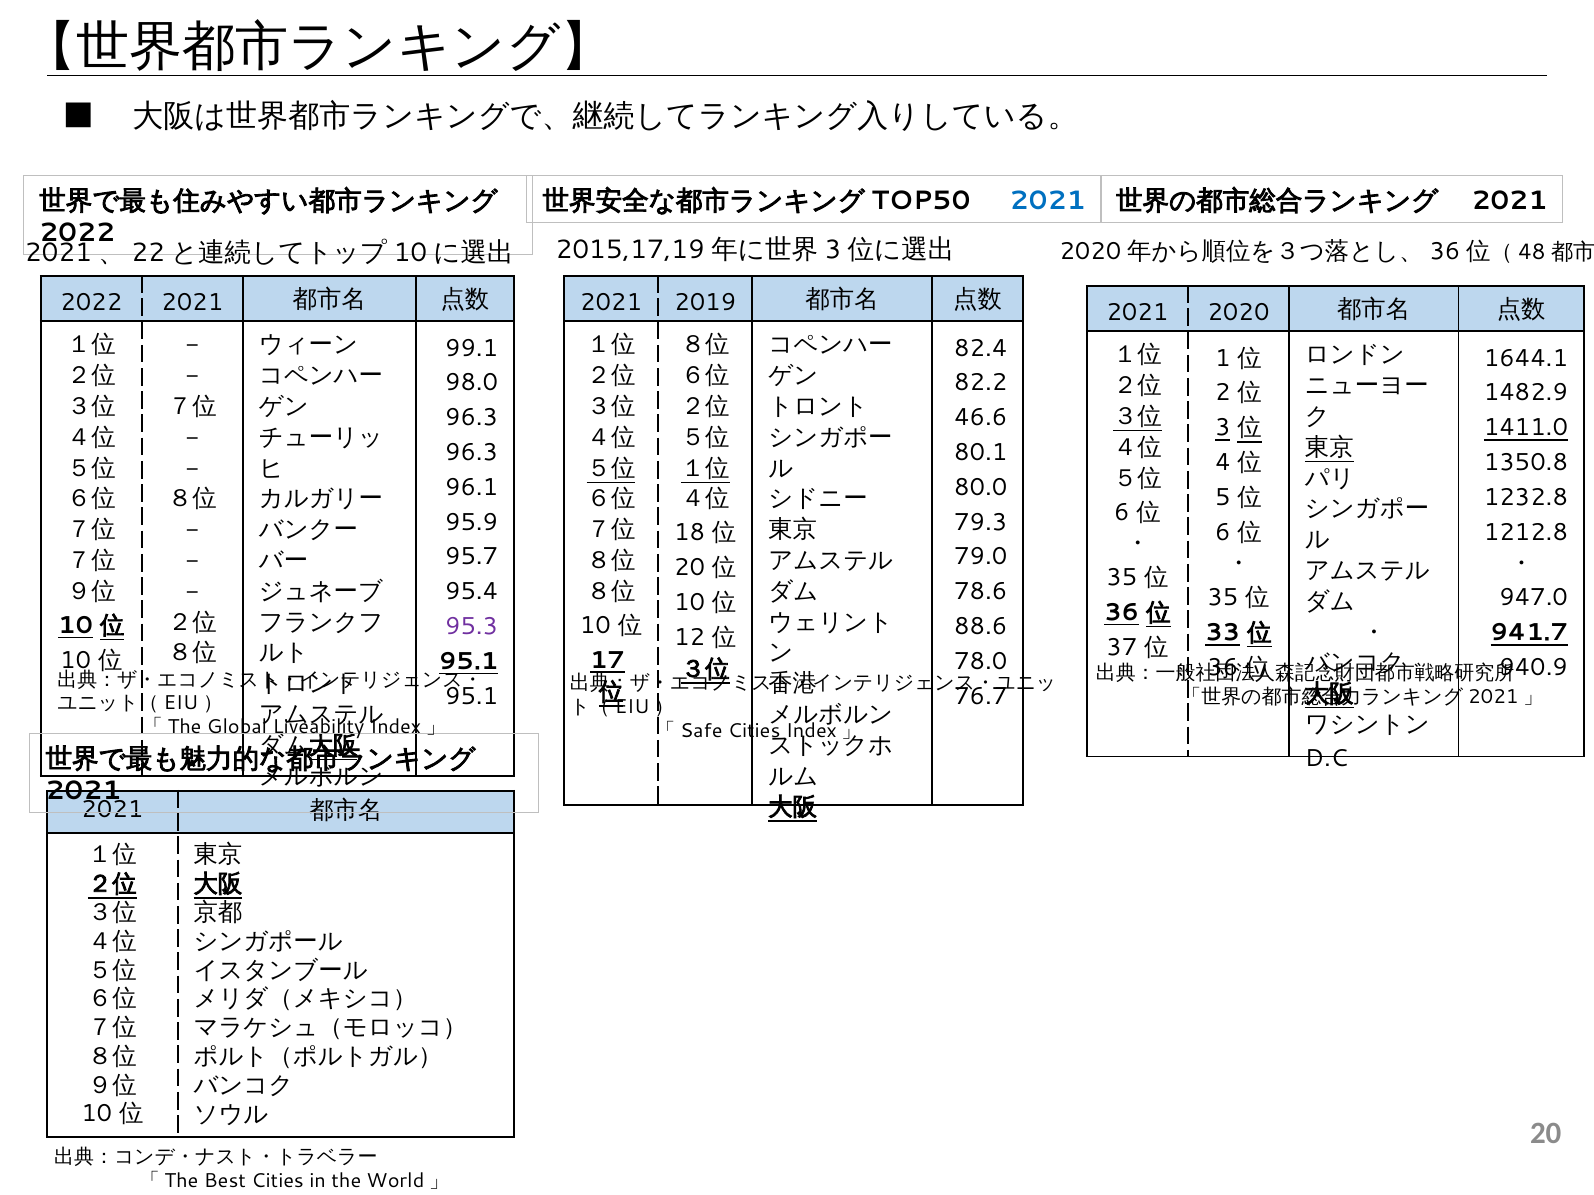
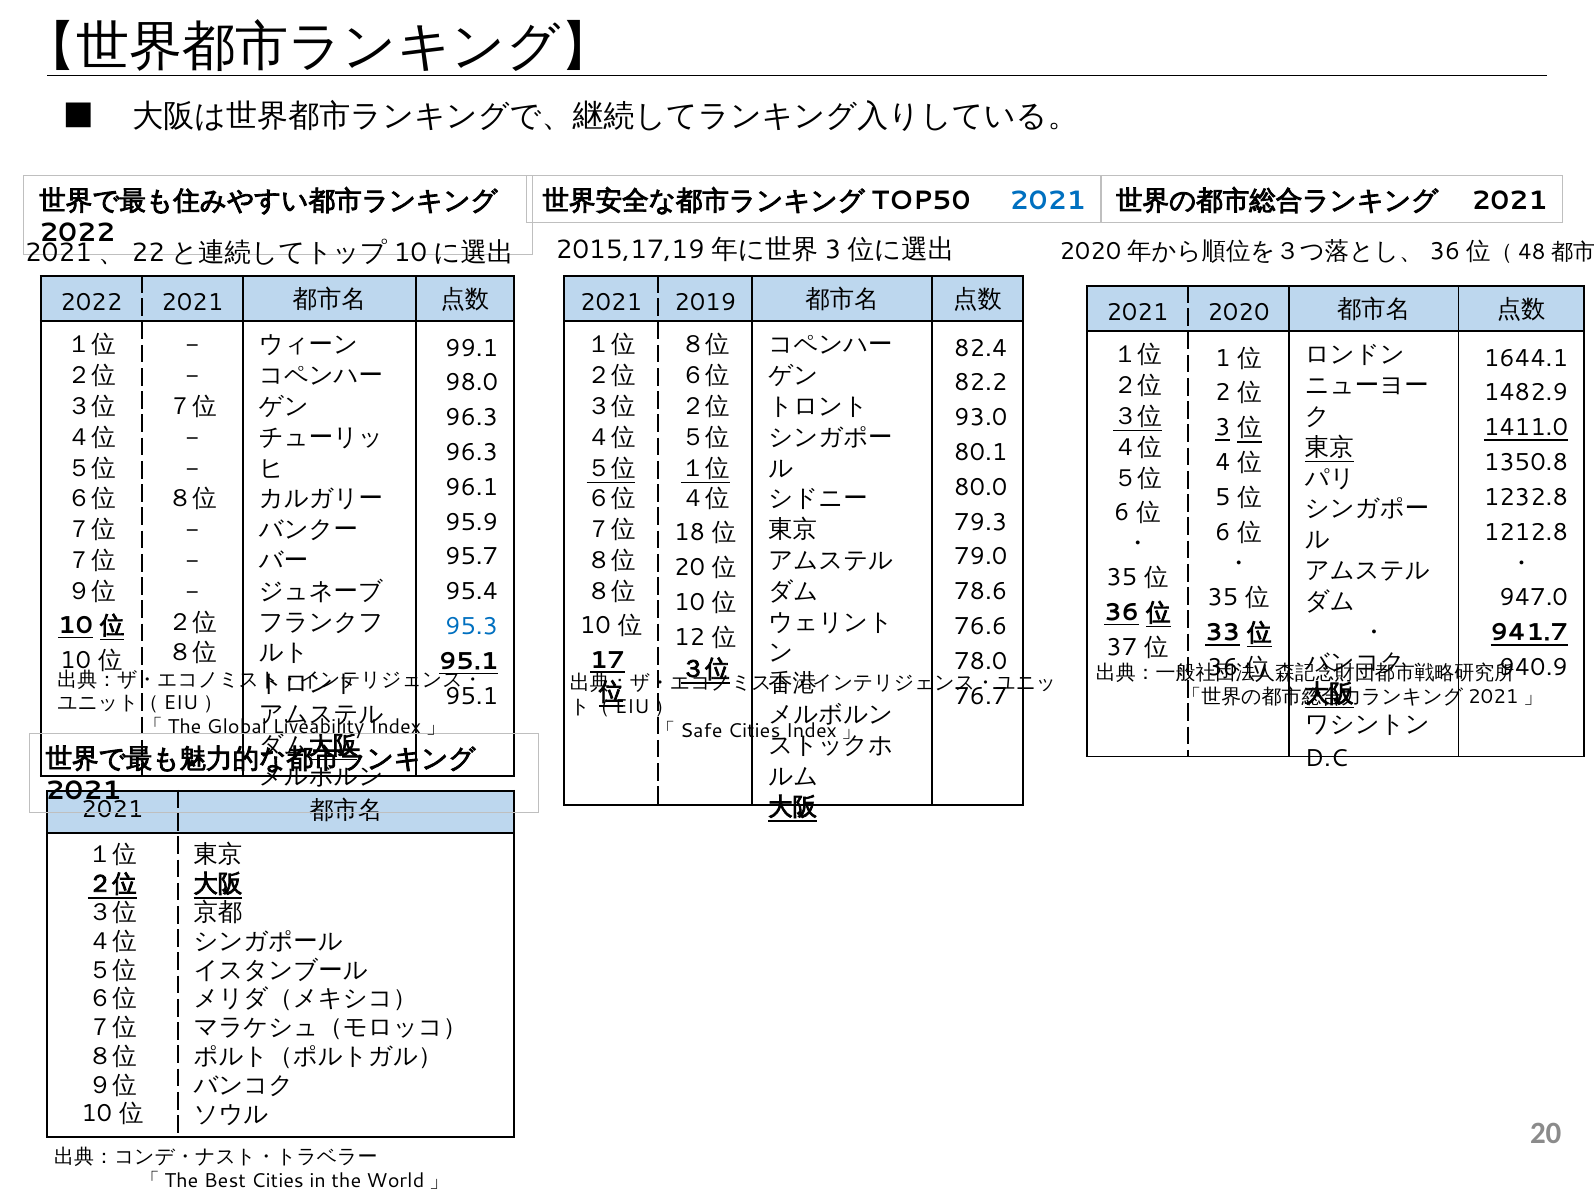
46.6: 46.6 -> 93.0 (981, 418)
95.3 colour: purple -> blue (472, 627)
88.6: 88.6 -> 76.6 (981, 627)
